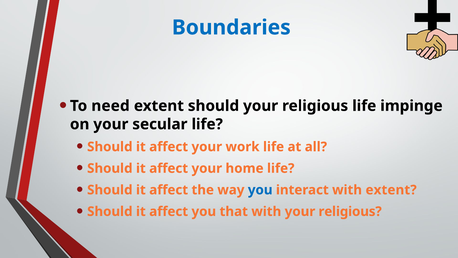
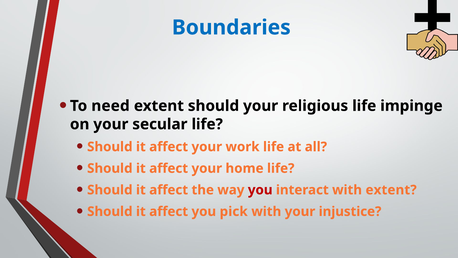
you colour: blue -> red (260, 190)
that: that -> pick (234, 211)
with your religious: religious -> injustice (350, 211)
